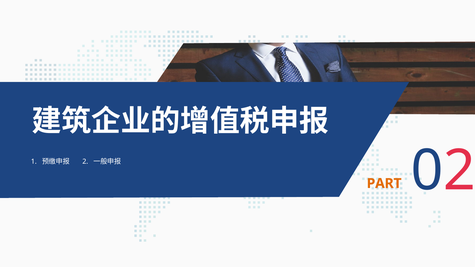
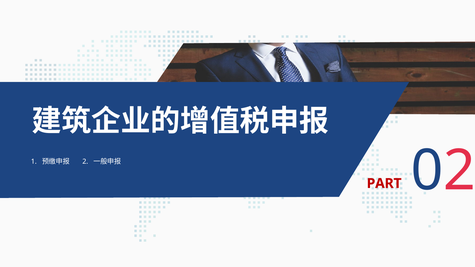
PART colour: orange -> red (384, 184)
